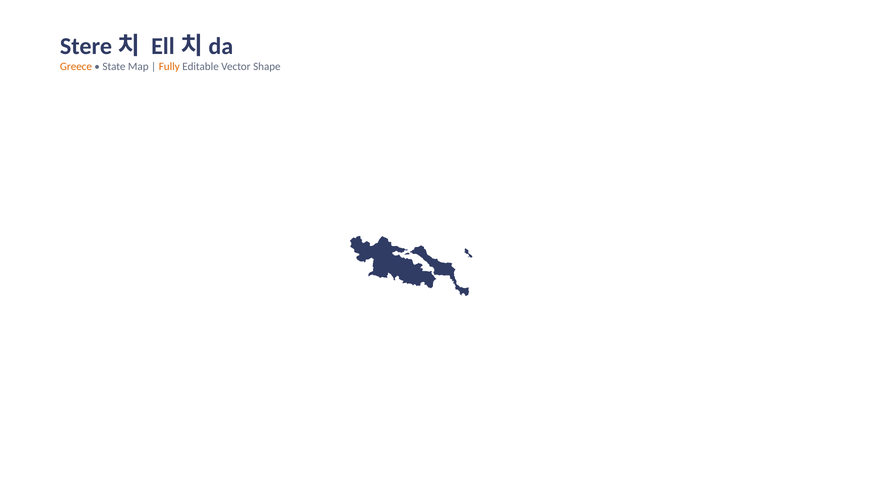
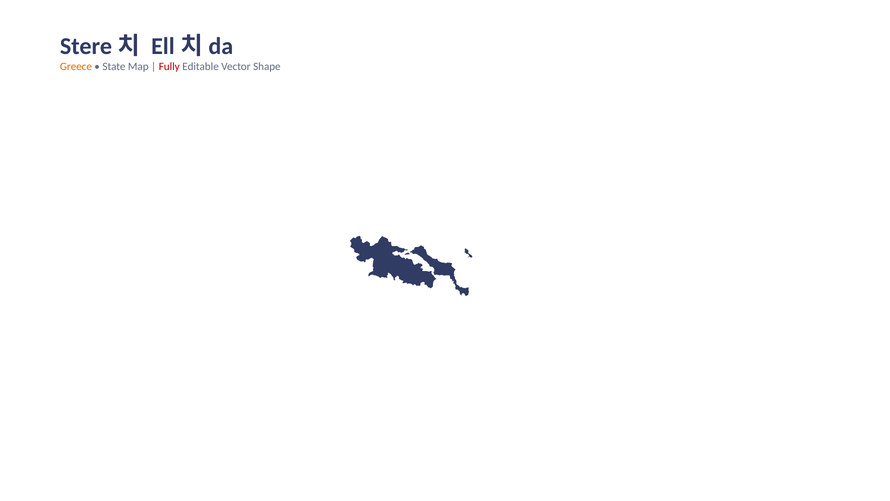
Fully colour: orange -> red (169, 66)
